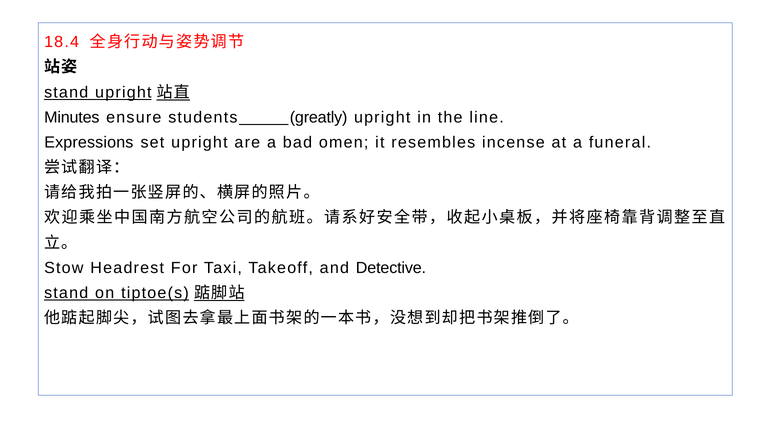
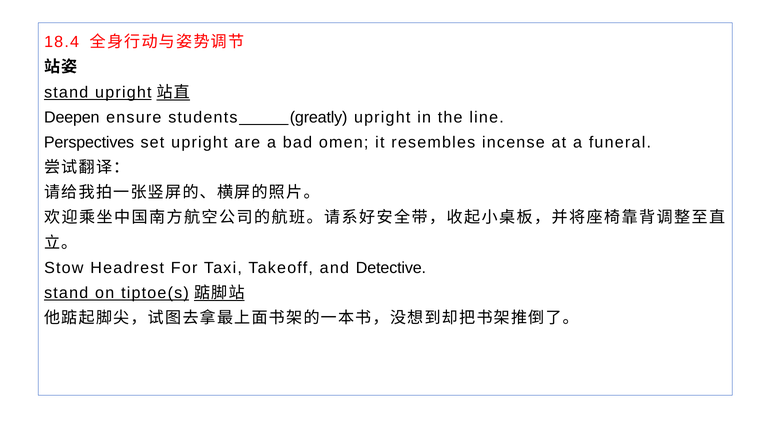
Minutes: Minutes -> Deepen (72, 117)
Expressions: Expressions -> Perspectives (89, 142)
